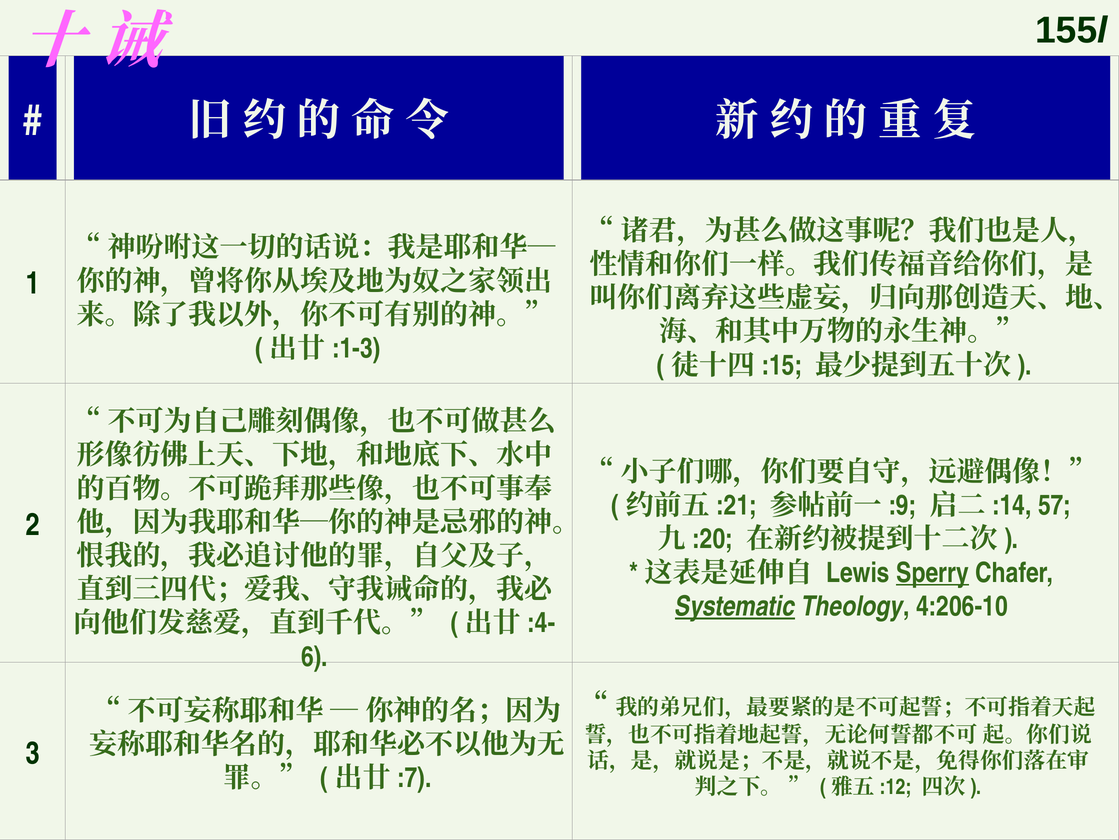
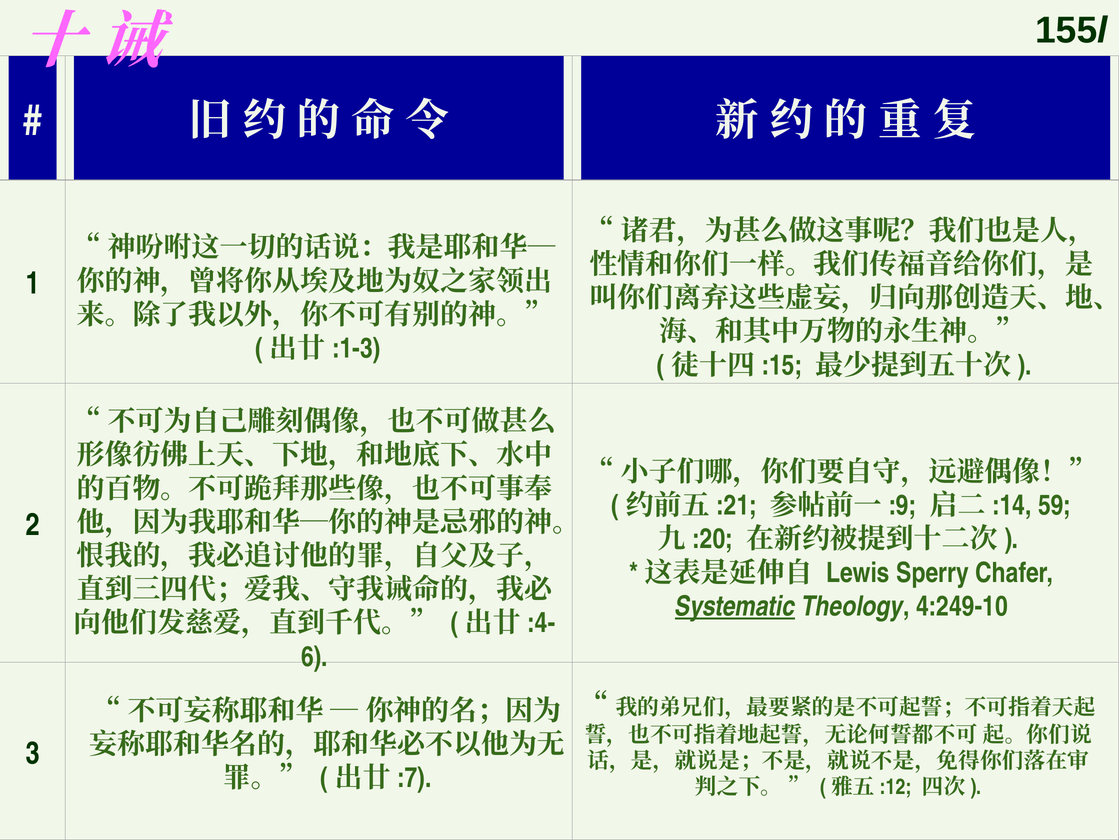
57: 57 -> 59 (1055, 505)
Sperry underline: present -> none (933, 572)
4:206-10: 4:206-10 -> 4:249-10 (962, 606)
